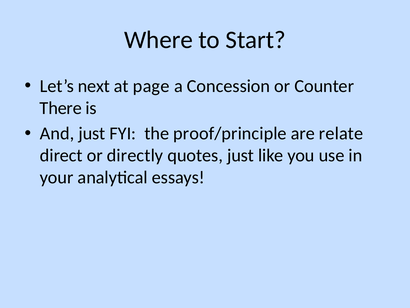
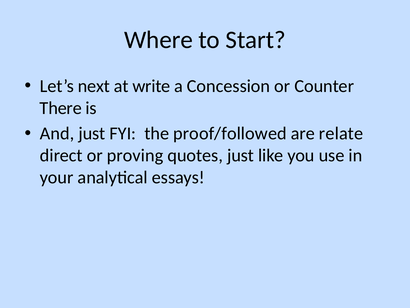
page: page -> write (151, 86)
proof/principle: proof/principle -> proof/followed (230, 133)
directly: directly -> proving (135, 155)
